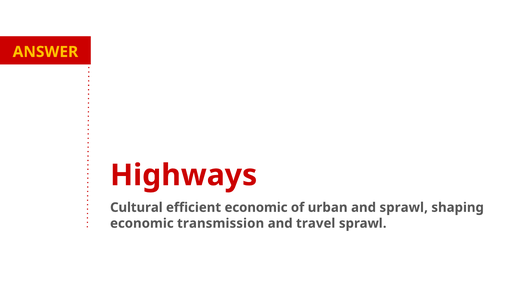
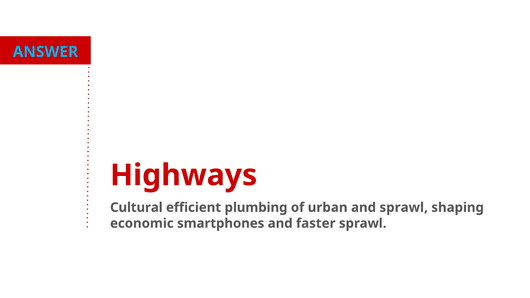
ANSWER colour: yellow -> light blue (45, 52)
efficient economic: economic -> plumbing (256, 208)
transmission: transmission -> smartphones (221, 223)
travel: travel -> faster (316, 223)
